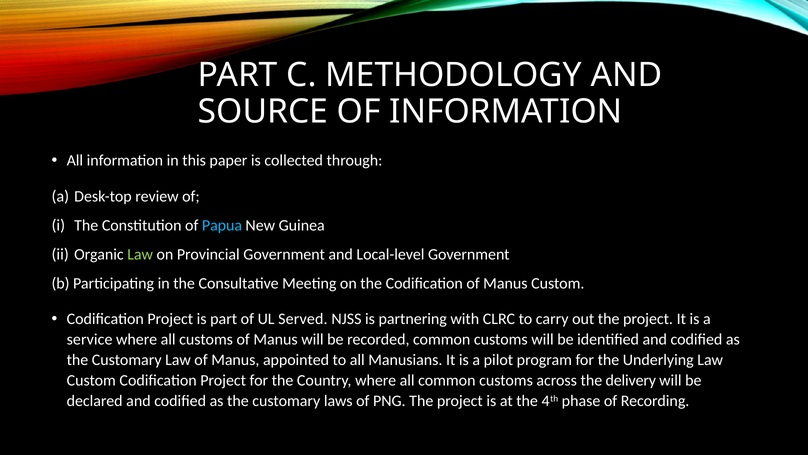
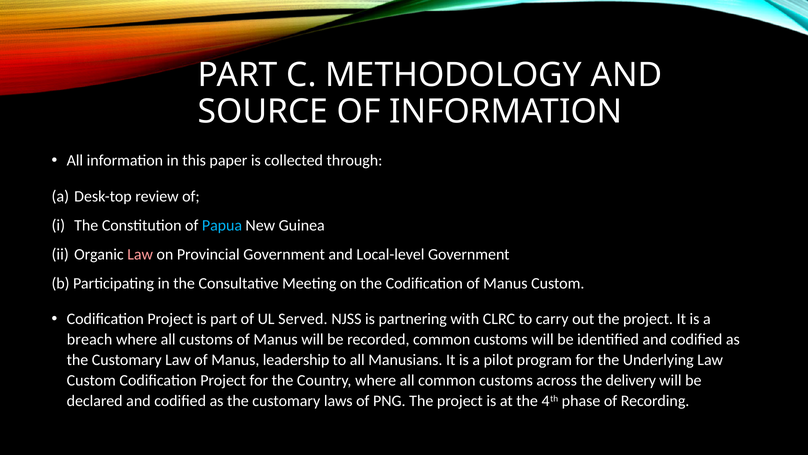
Law colour: light green -> pink (140, 254)
service: service -> breach (90, 339)
appointed: appointed -> leadership (296, 360)
